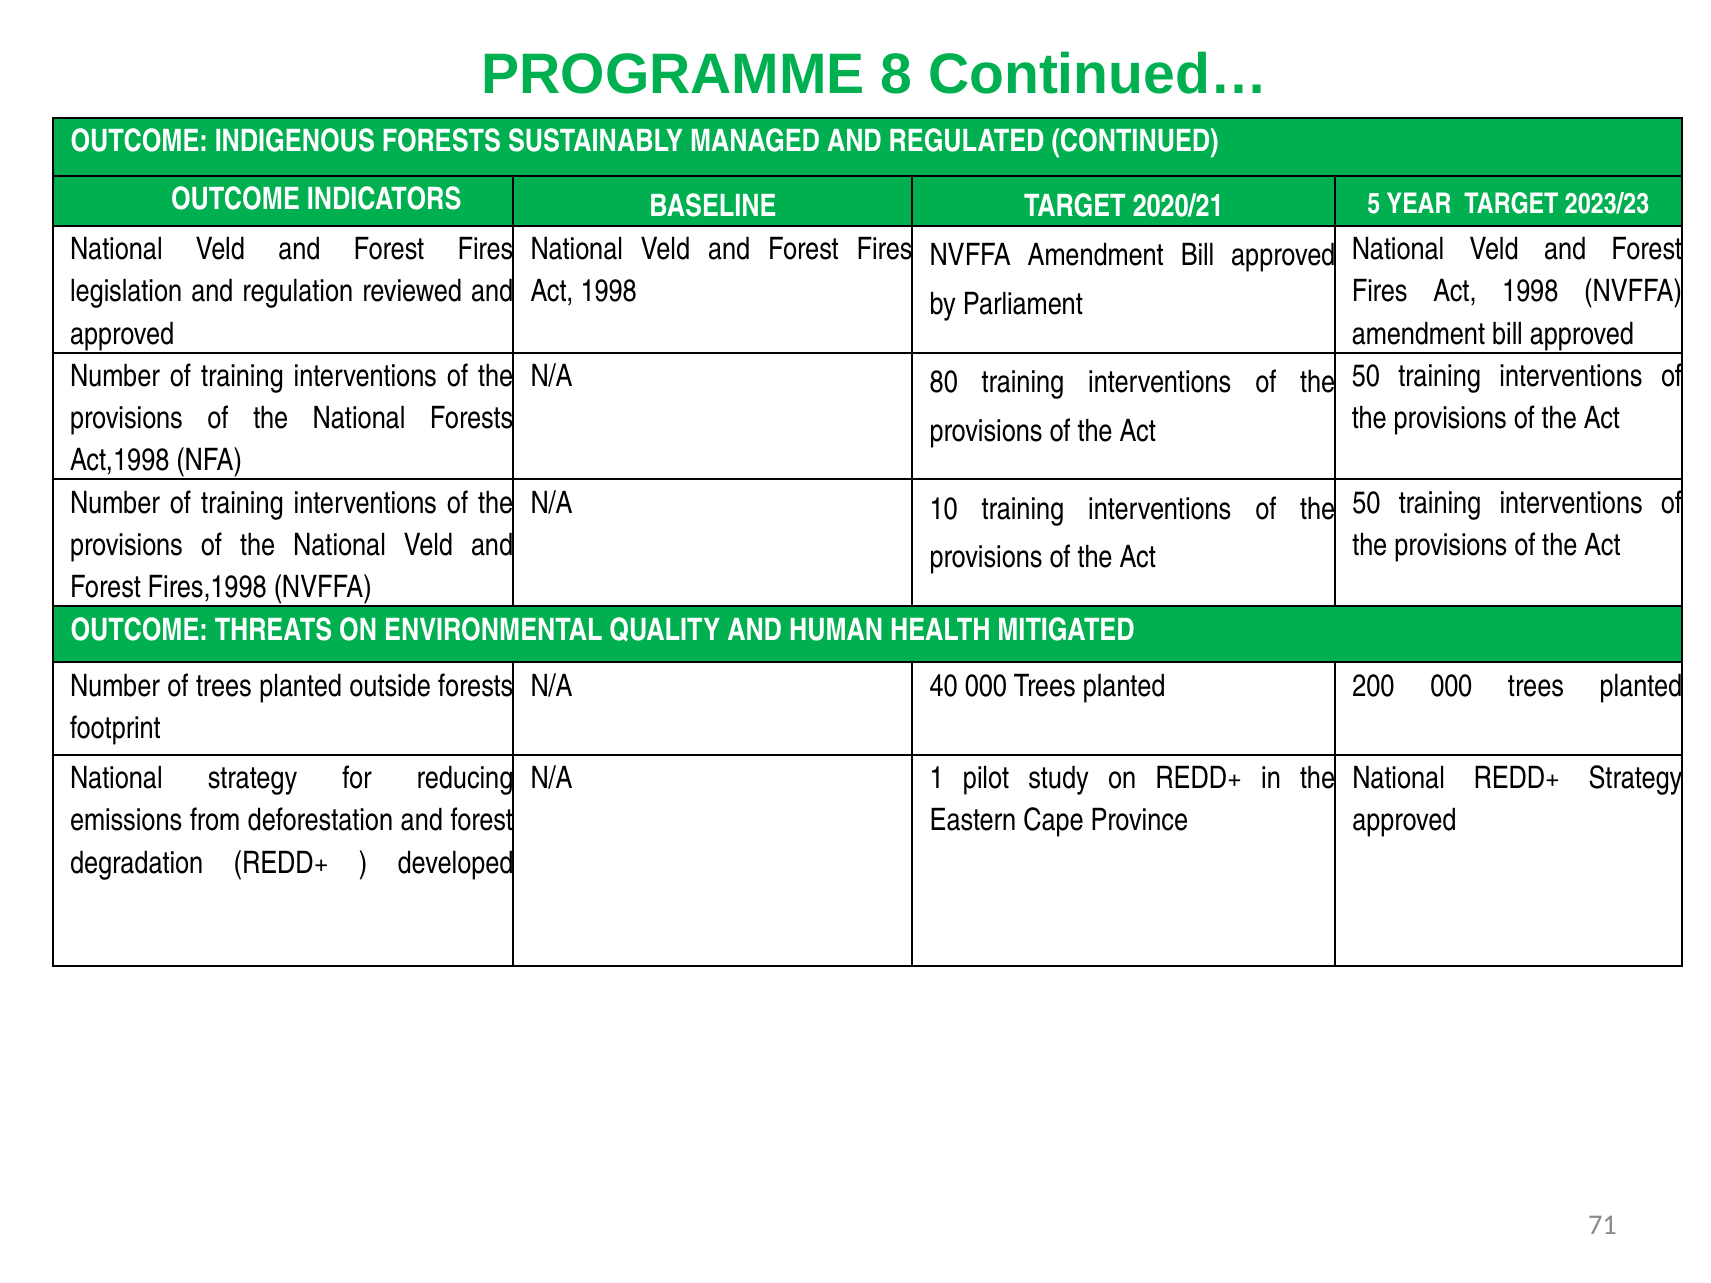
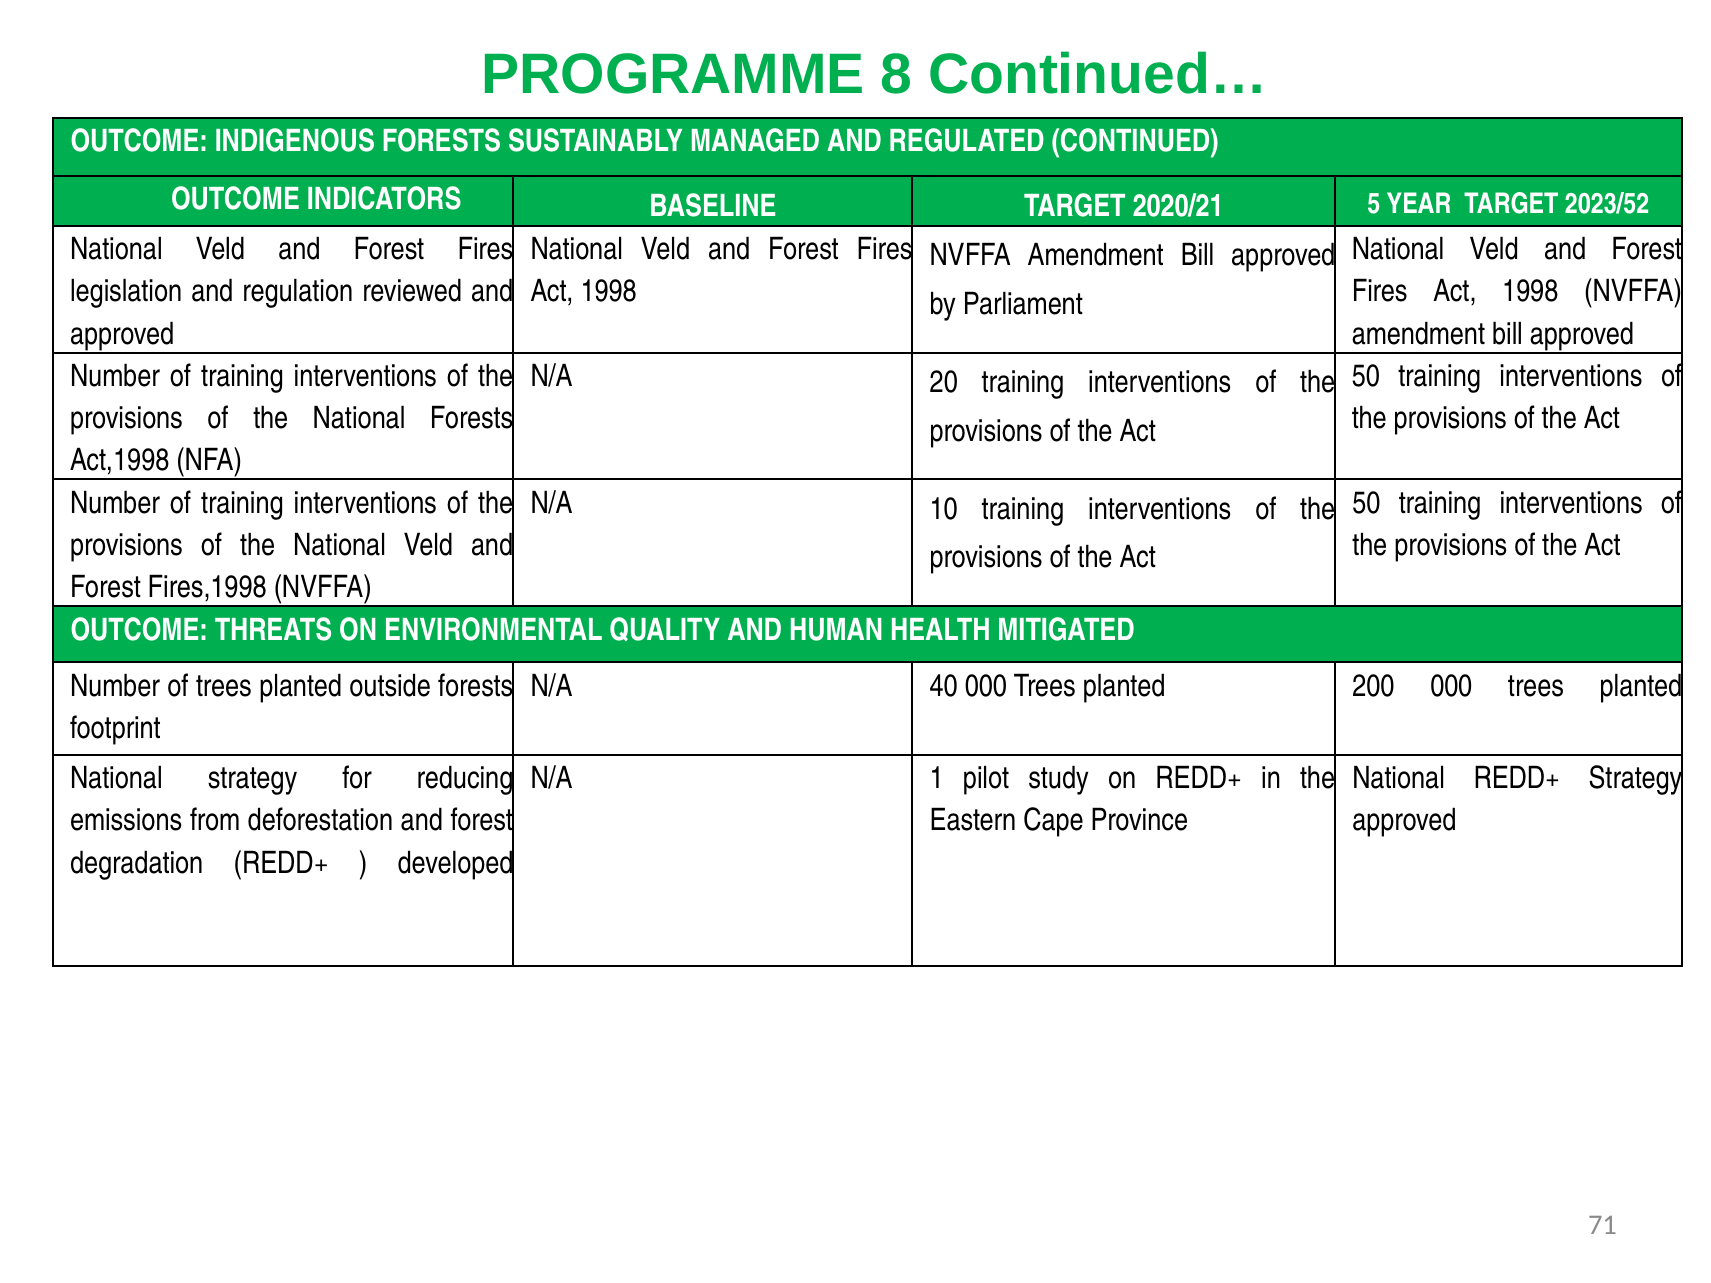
2023/23: 2023/23 -> 2023/52 (1607, 204)
80: 80 -> 20 (944, 383)
